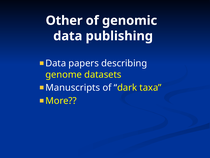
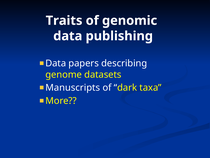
Other: Other -> Traits (64, 21)
